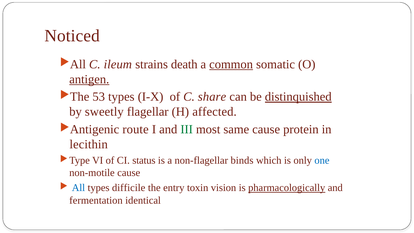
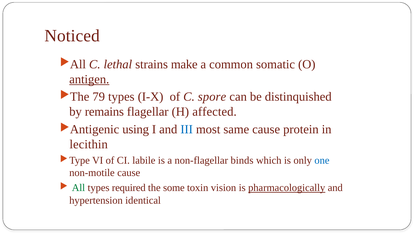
ileum: ileum -> lethal (118, 64)
death: death -> make (184, 64)
common underline: present -> none (231, 64)
53: 53 -> 79 (99, 97)
share: share -> spore (212, 97)
distinquished underline: present -> none (298, 97)
sweetly: sweetly -> remains (104, 112)
route: route -> using (136, 129)
III colour: green -> blue (187, 129)
status: status -> labile (144, 160)
All colour: blue -> green (78, 188)
difficile: difficile -> required (129, 188)
entry: entry -> some (174, 188)
fermentation: fermentation -> hypertension (96, 200)
